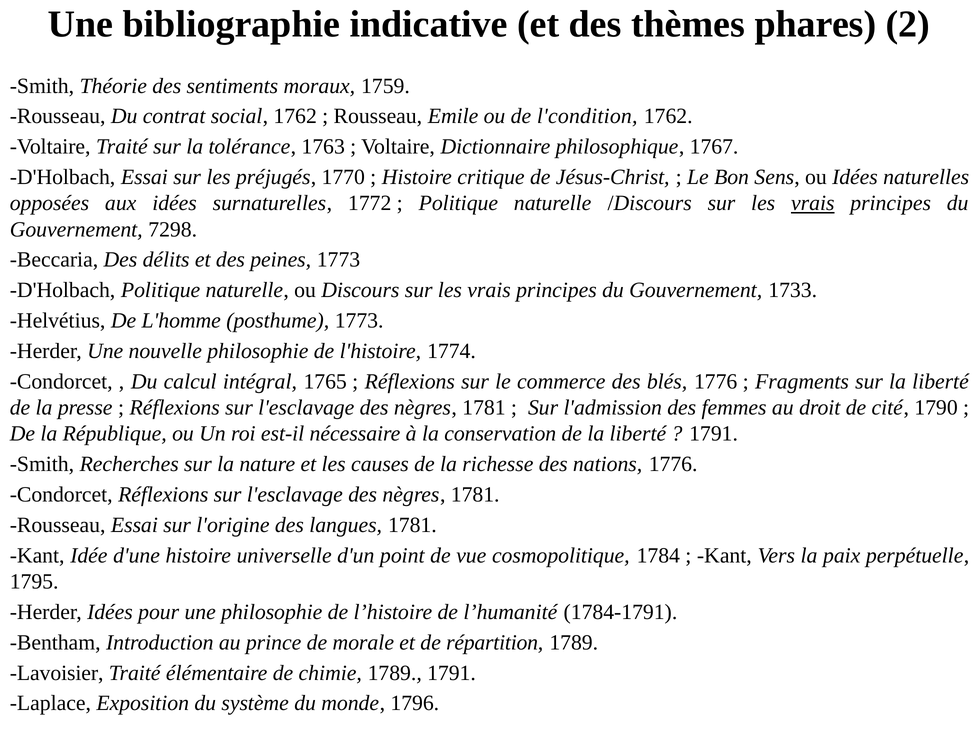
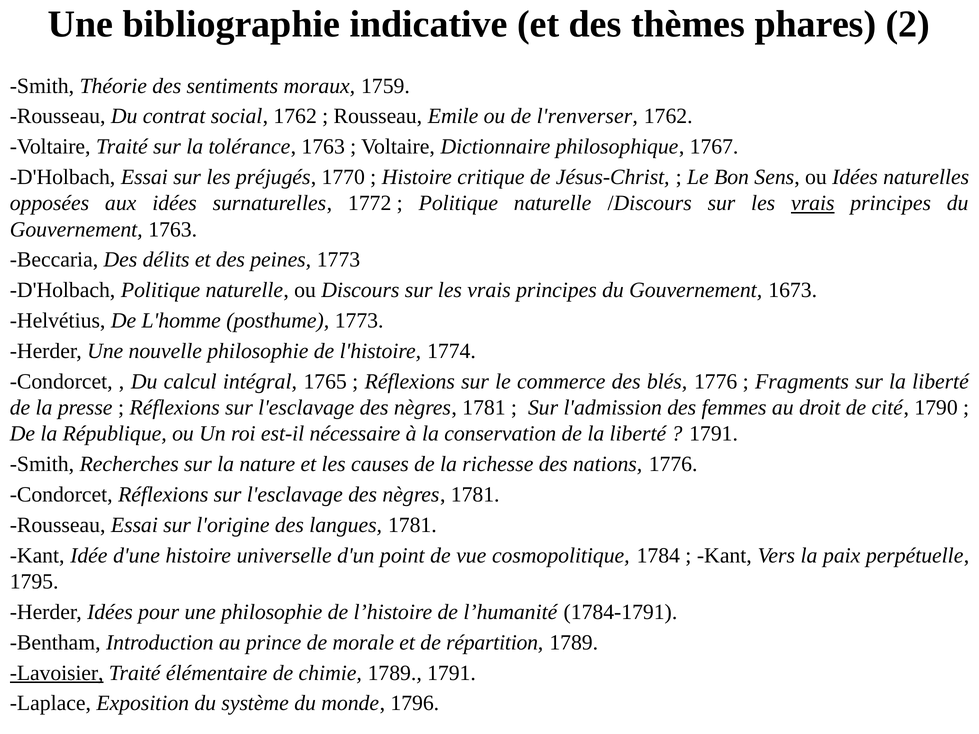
l'condition: l'condition -> l'renverser (587, 116)
Gouvernement 7298: 7298 -> 1763 (173, 229)
1733: 1733 -> 1673 (793, 290)
Lavoisier underline: none -> present (57, 673)
